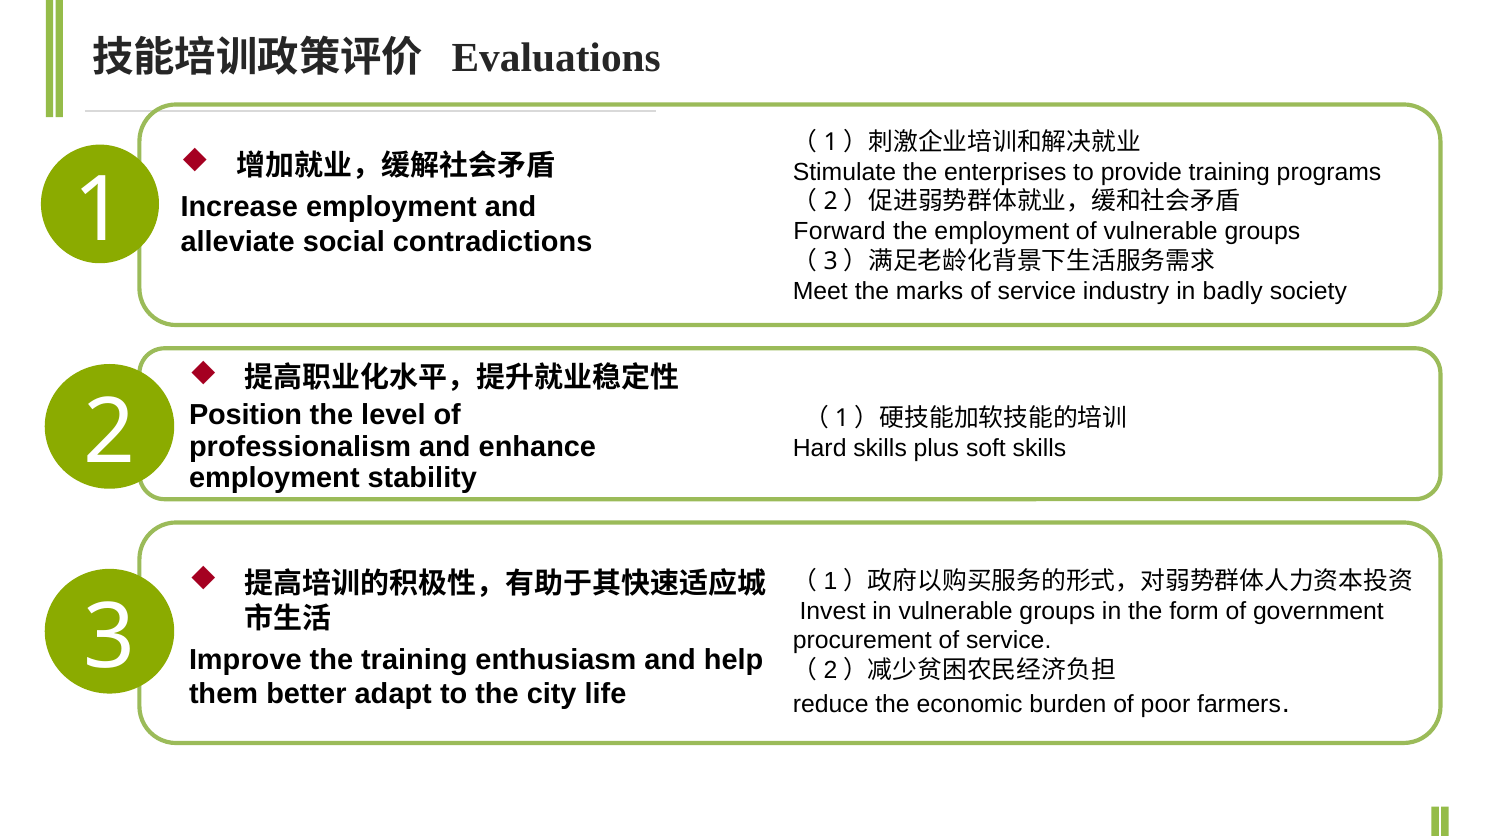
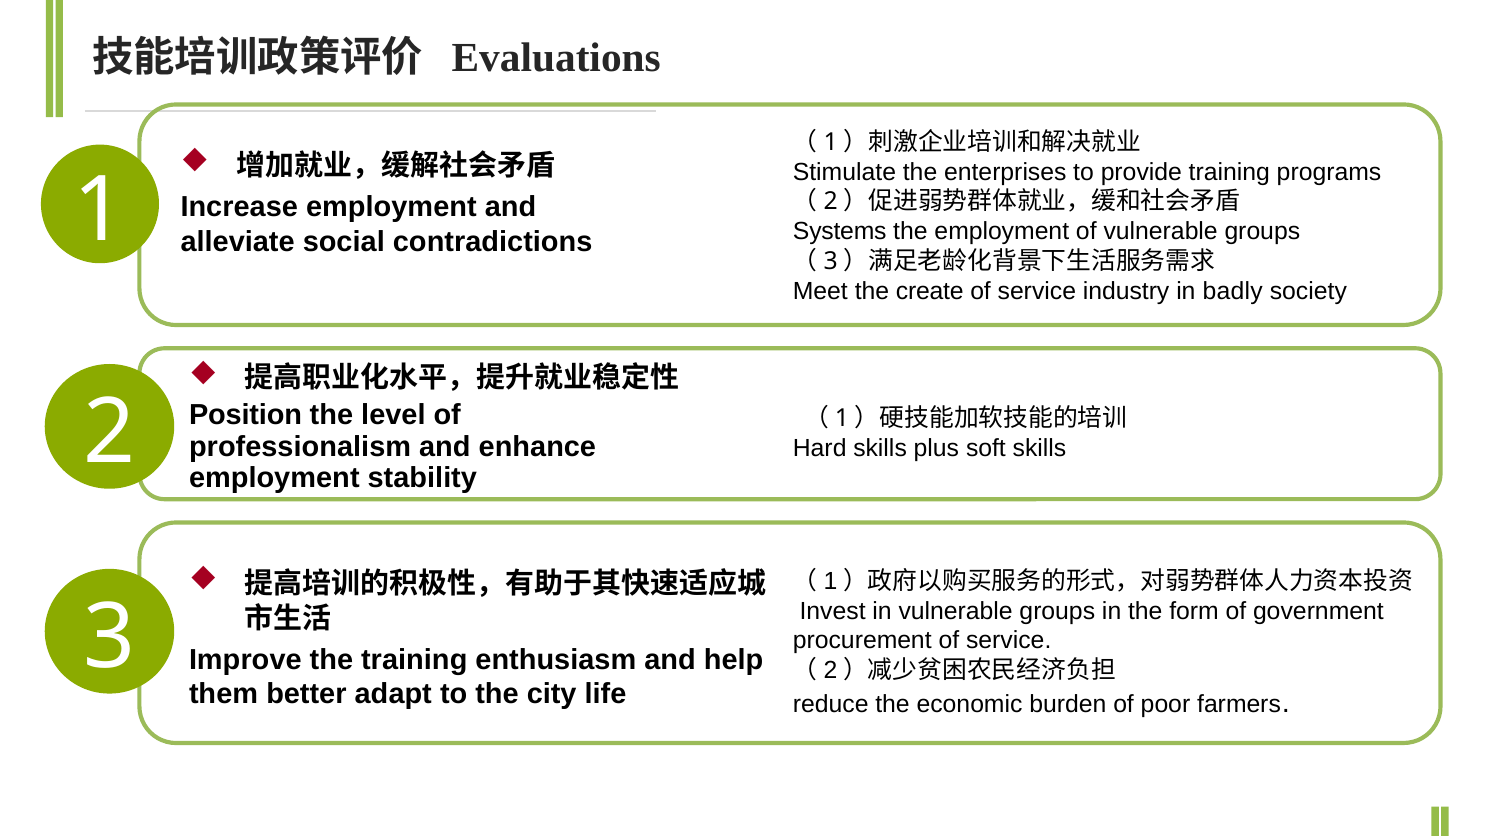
Forward: Forward -> Systems (840, 232)
marks: marks -> create (930, 291)
